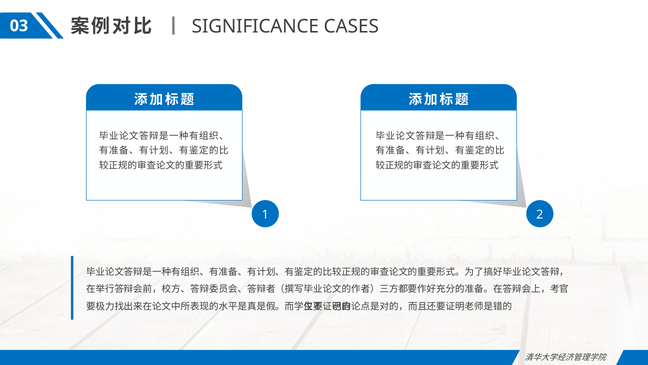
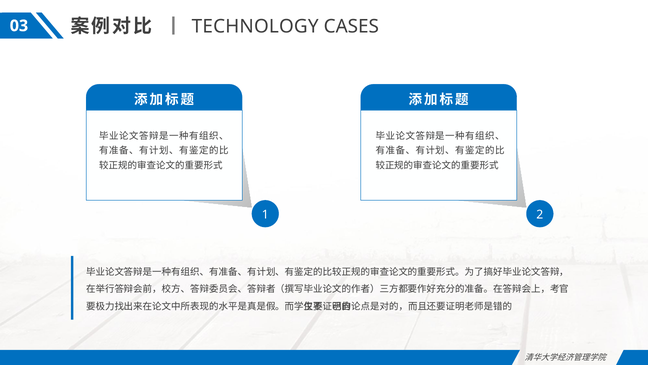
SIGNIFICANCE: SIGNIFICANCE -> TECHNOLOGY (255, 27)
